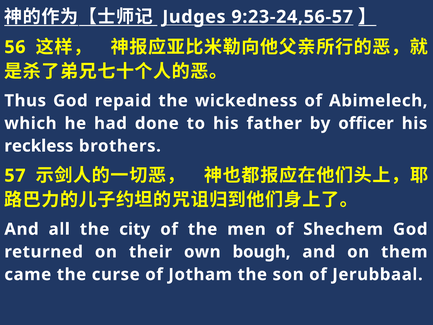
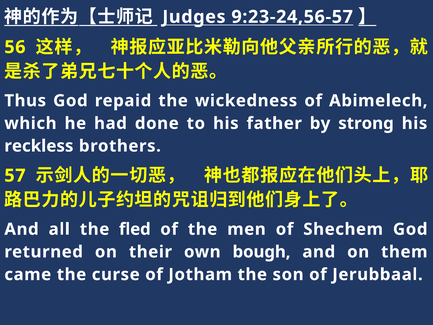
officer: officer -> strong (366, 123)
city: city -> fled (135, 229)
